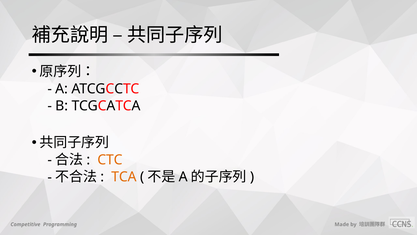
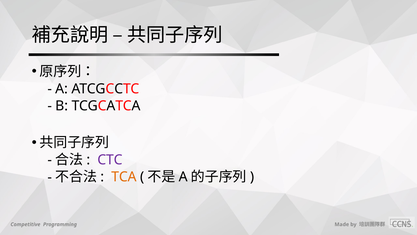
CTC colour: orange -> purple (110, 160)
